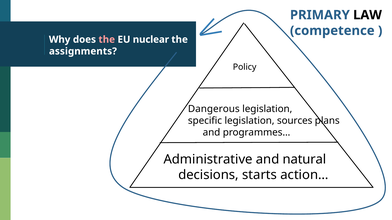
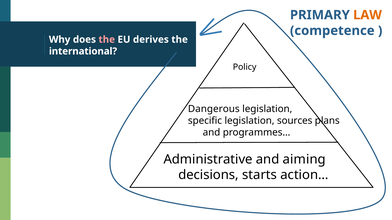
LAW colour: black -> orange (367, 15)
nuclear: nuclear -> derives (151, 40)
assignments: assignments -> international (83, 51)
natural: natural -> aiming (304, 160)
